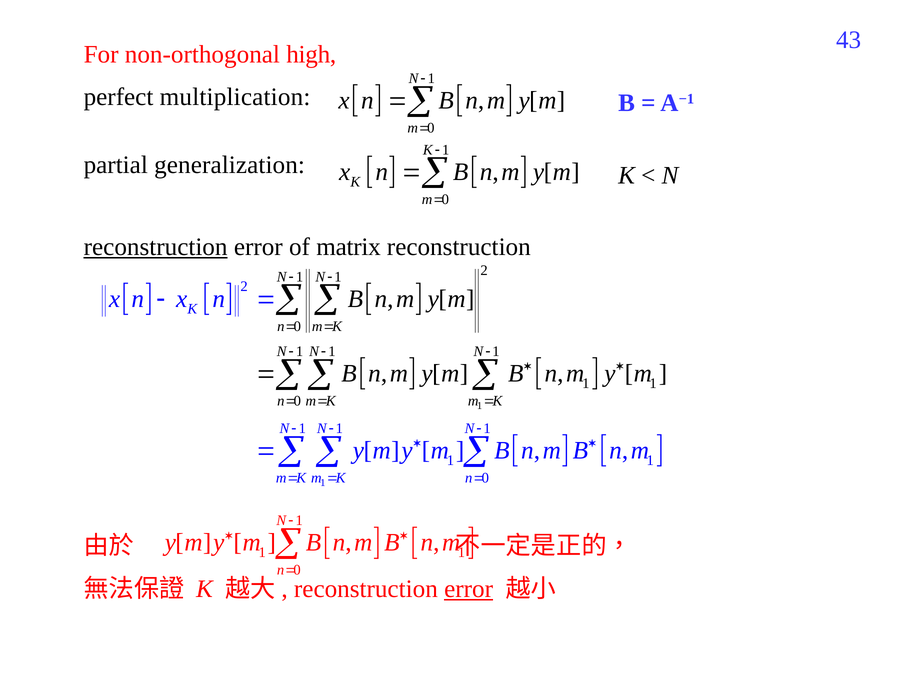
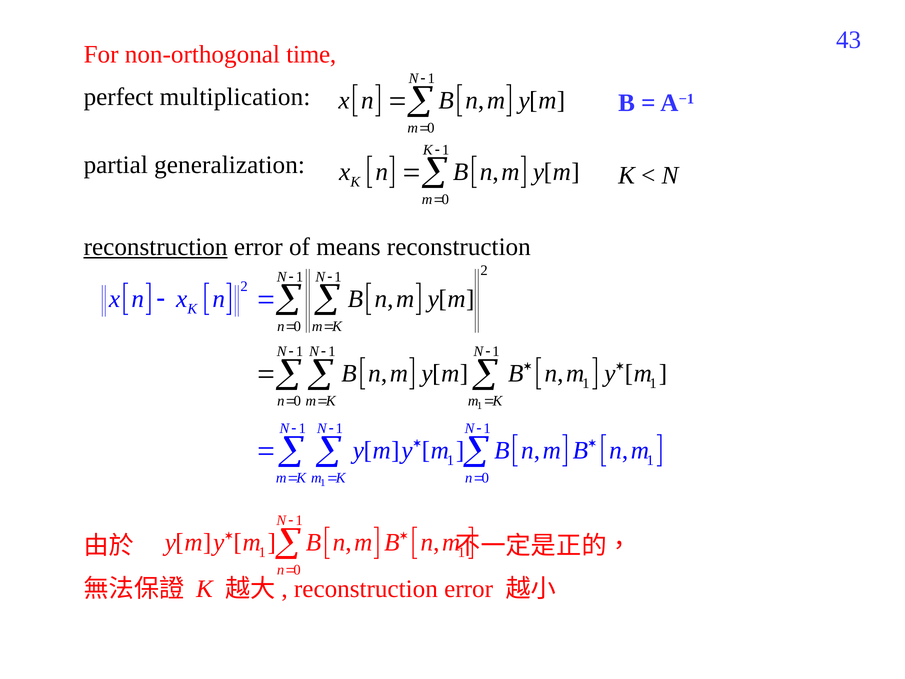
high: high -> time (311, 54)
matrix: matrix -> means (348, 247)
error underline: present -> none (469, 589)
